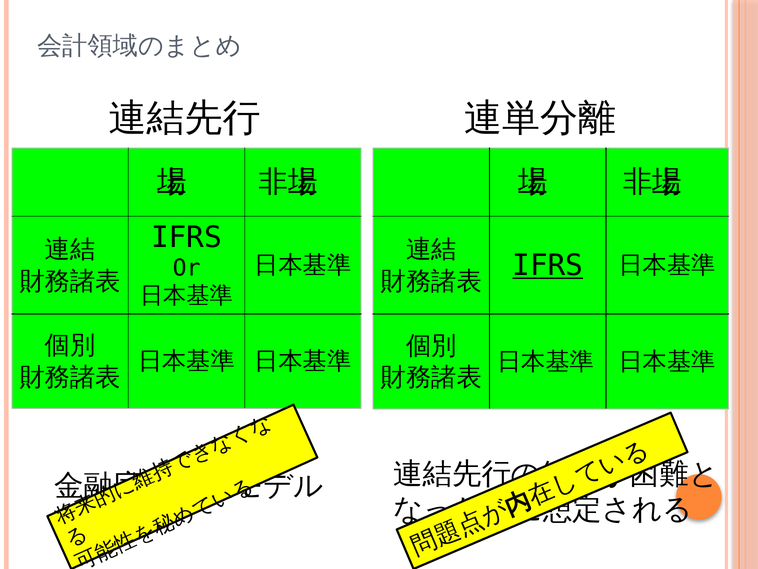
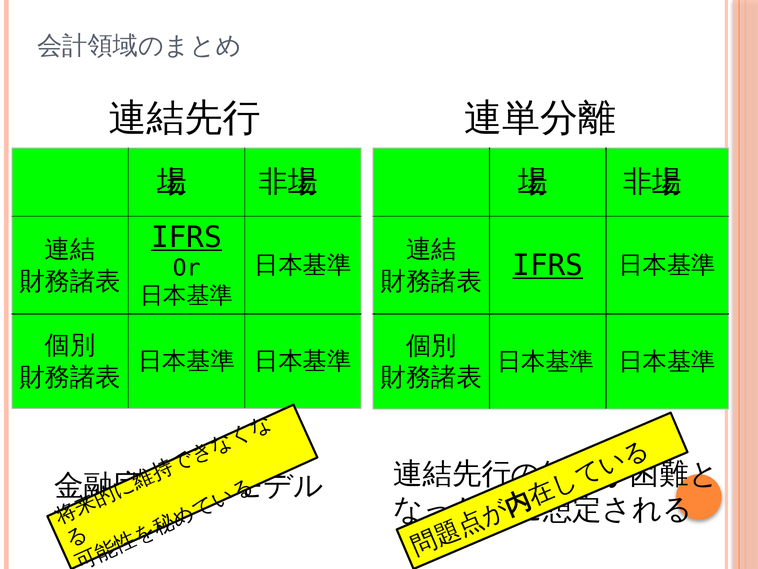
IFRS underline: none -> present (187, 237)
